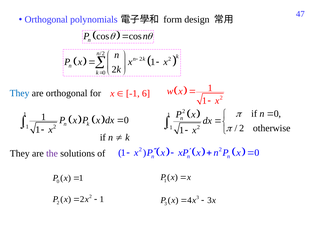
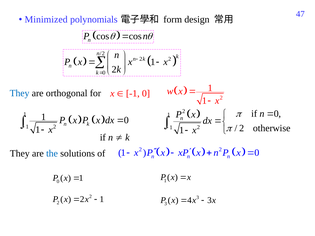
Orthogonal: Orthogonal -> Minimized (46, 19)
-1 6: 6 -> 0 (146, 93)
the colour: purple -> blue (52, 154)
